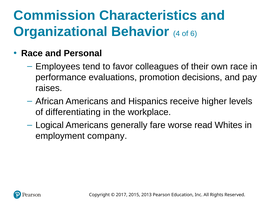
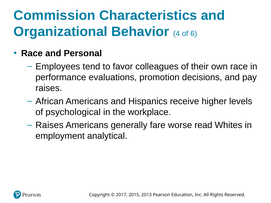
differentiating: differentiating -> psychological (73, 112)
Logical: Logical -> Raises (50, 125)
company: company -> analytical (107, 136)
